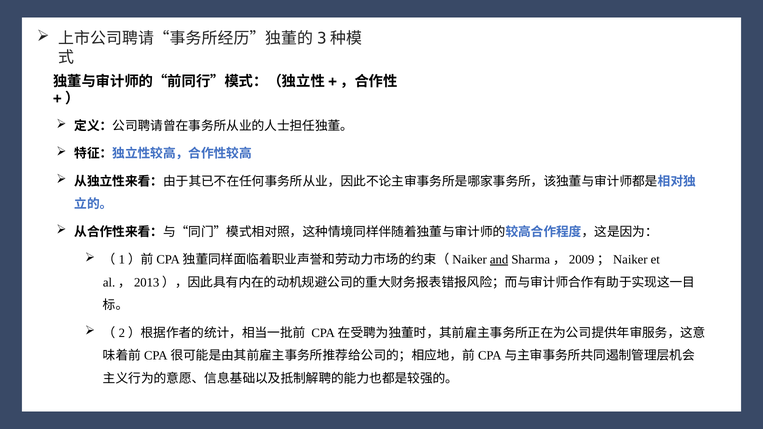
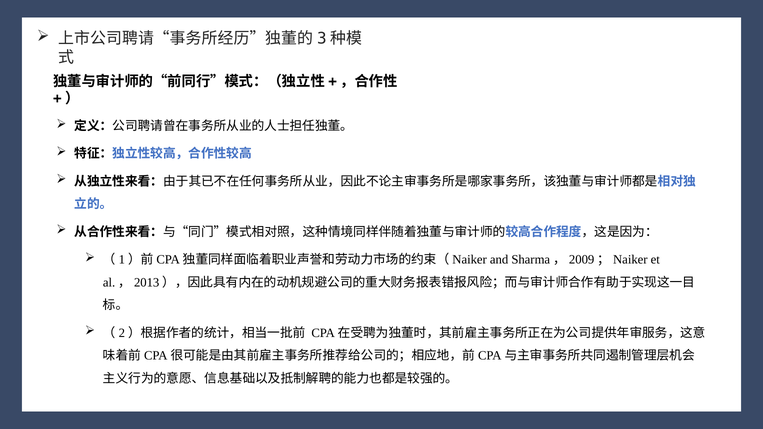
and underline: present -> none (499, 260)
